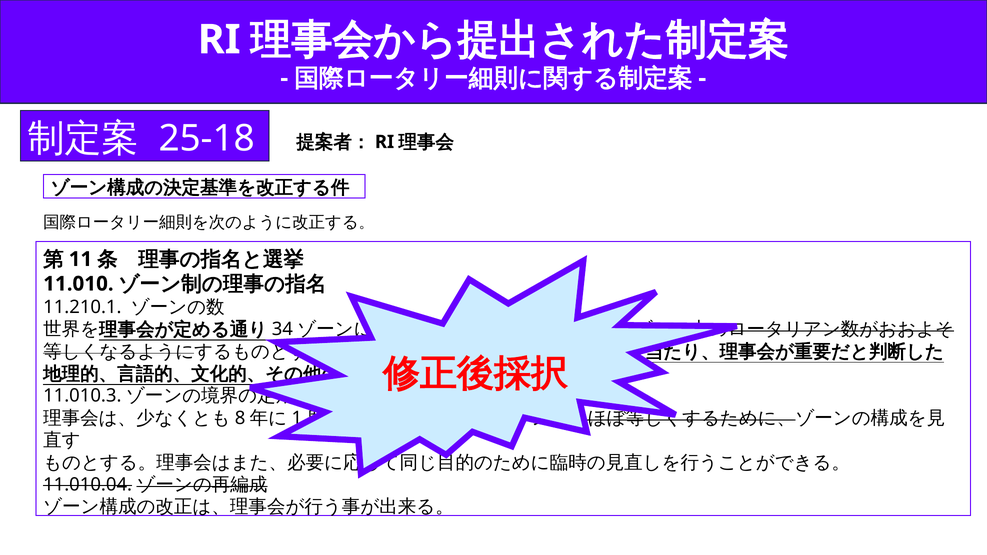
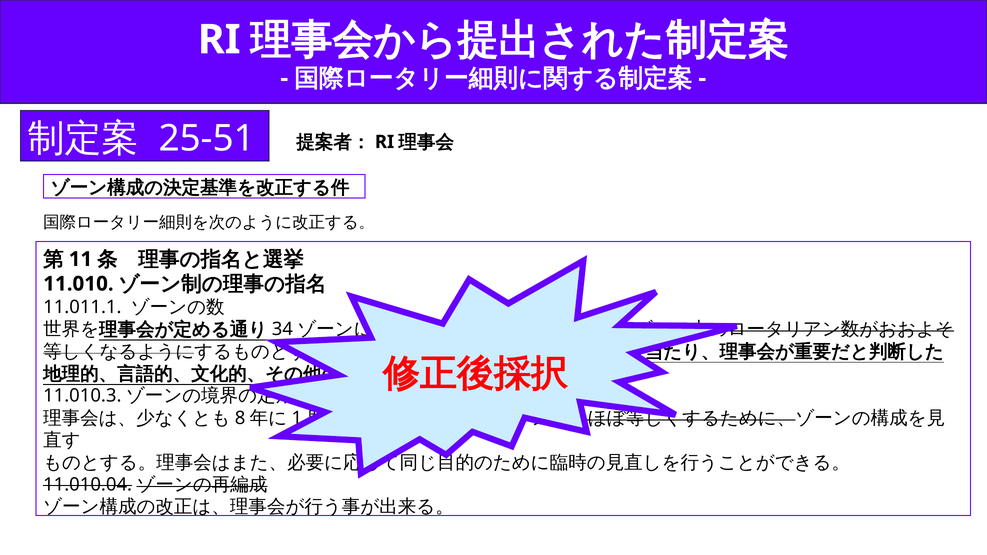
25-18: 25-18 -> 25-51 (207, 138)
11.210.1: 11.210.1 -> 11.011.1 (82, 307)
